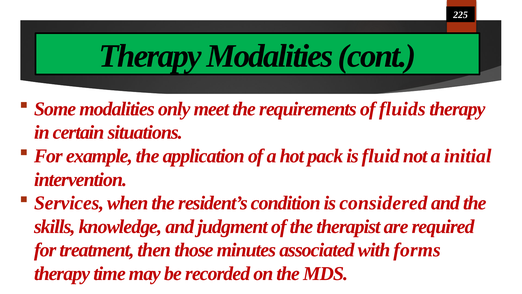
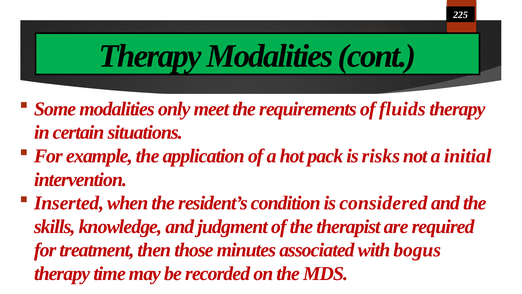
fluid: fluid -> risks (381, 156)
Services: Services -> Inserted (69, 203)
forms: forms -> bogus (417, 250)
